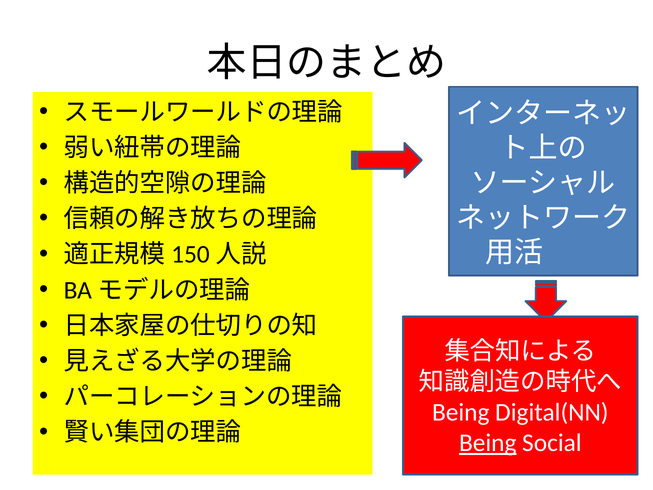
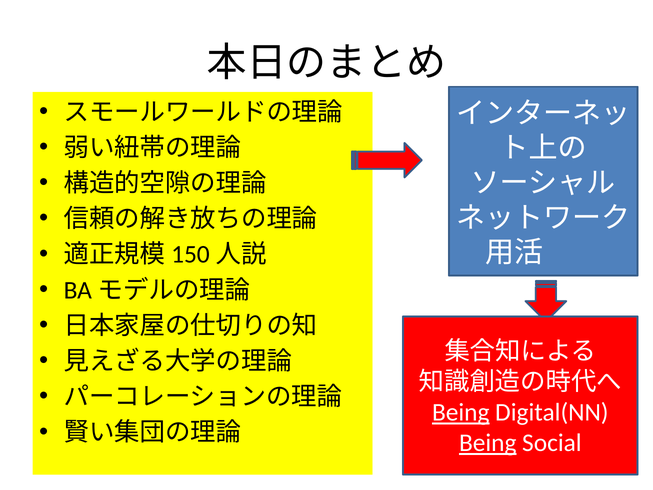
Being underline: none -> present (461, 412)
